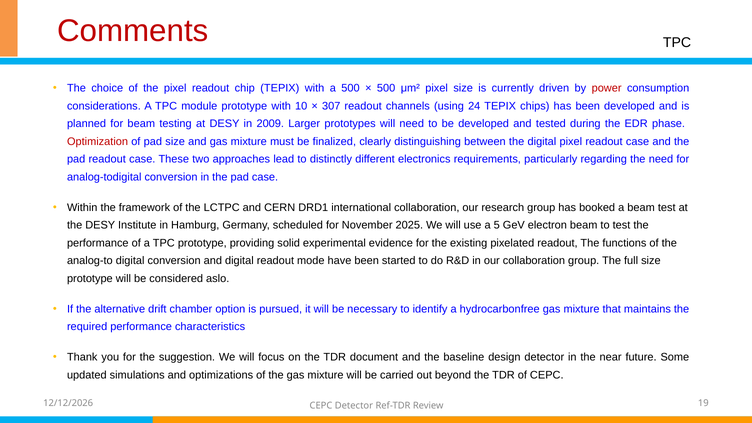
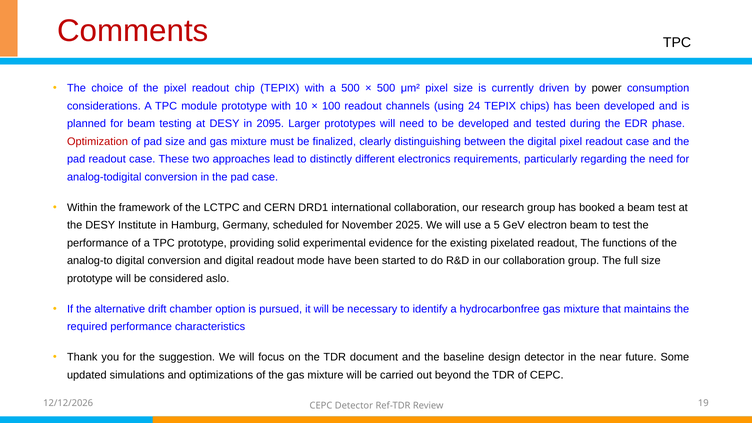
power colour: red -> black (607, 88)
307: 307 -> 100 (331, 106)
2009: 2009 -> 2095 (270, 124)
